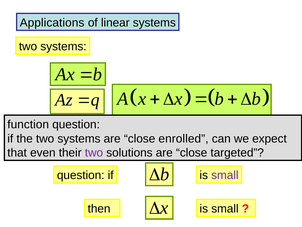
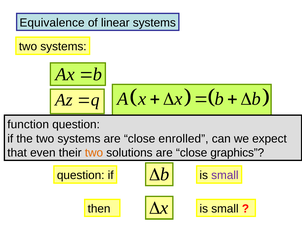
Applications: Applications -> Equivalence (52, 23)
two colour: purple -> orange (94, 152)
targeted: targeted -> graphics (237, 152)
